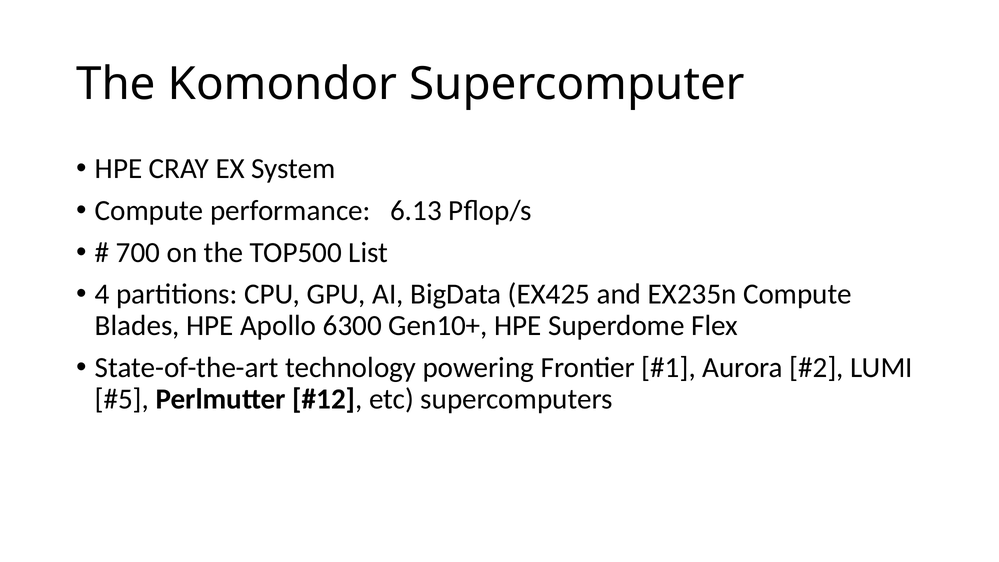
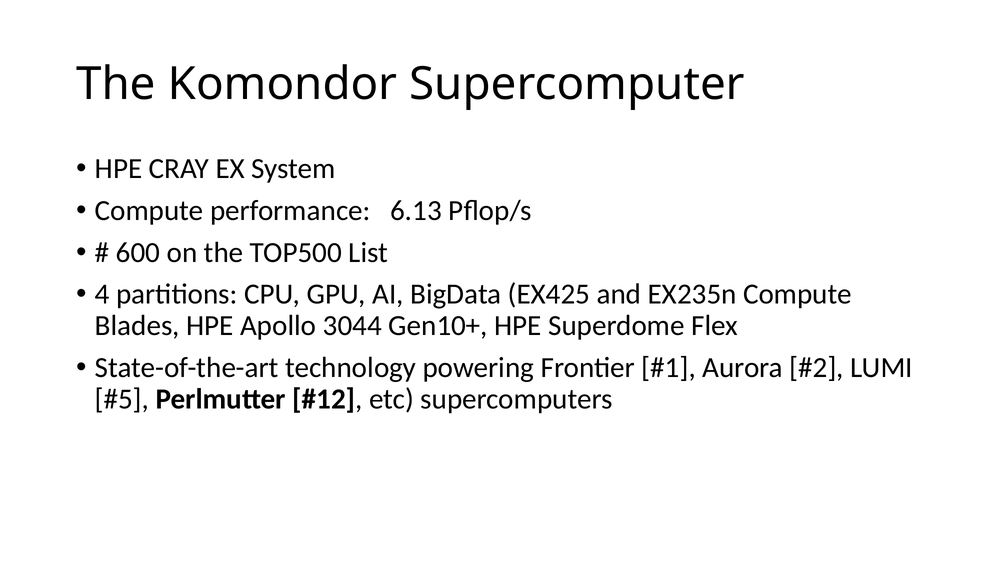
700: 700 -> 600 (138, 252)
6300: 6300 -> 3044 (352, 326)
